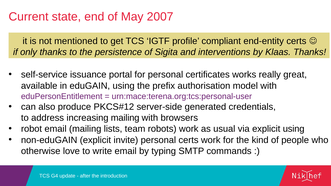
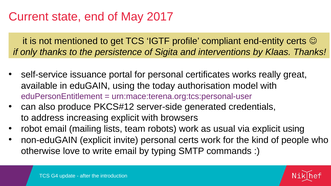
2007: 2007 -> 2017 (160, 17)
prefix: prefix -> today (164, 86)
increasing mailing: mailing -> explicit (125, 118)
